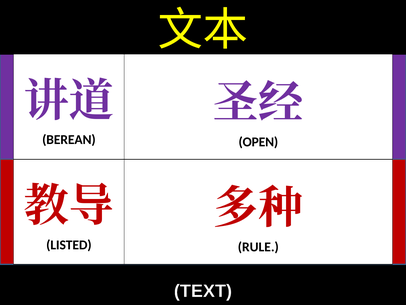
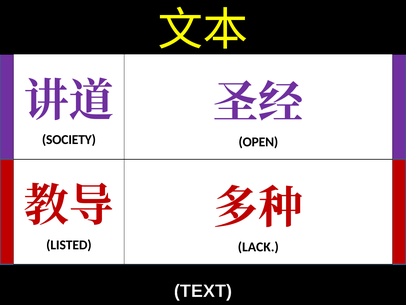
BEREAN: BEREAN -> SOCIETY (69, 140)
RULE: RULE -> LACK (258, 247)
